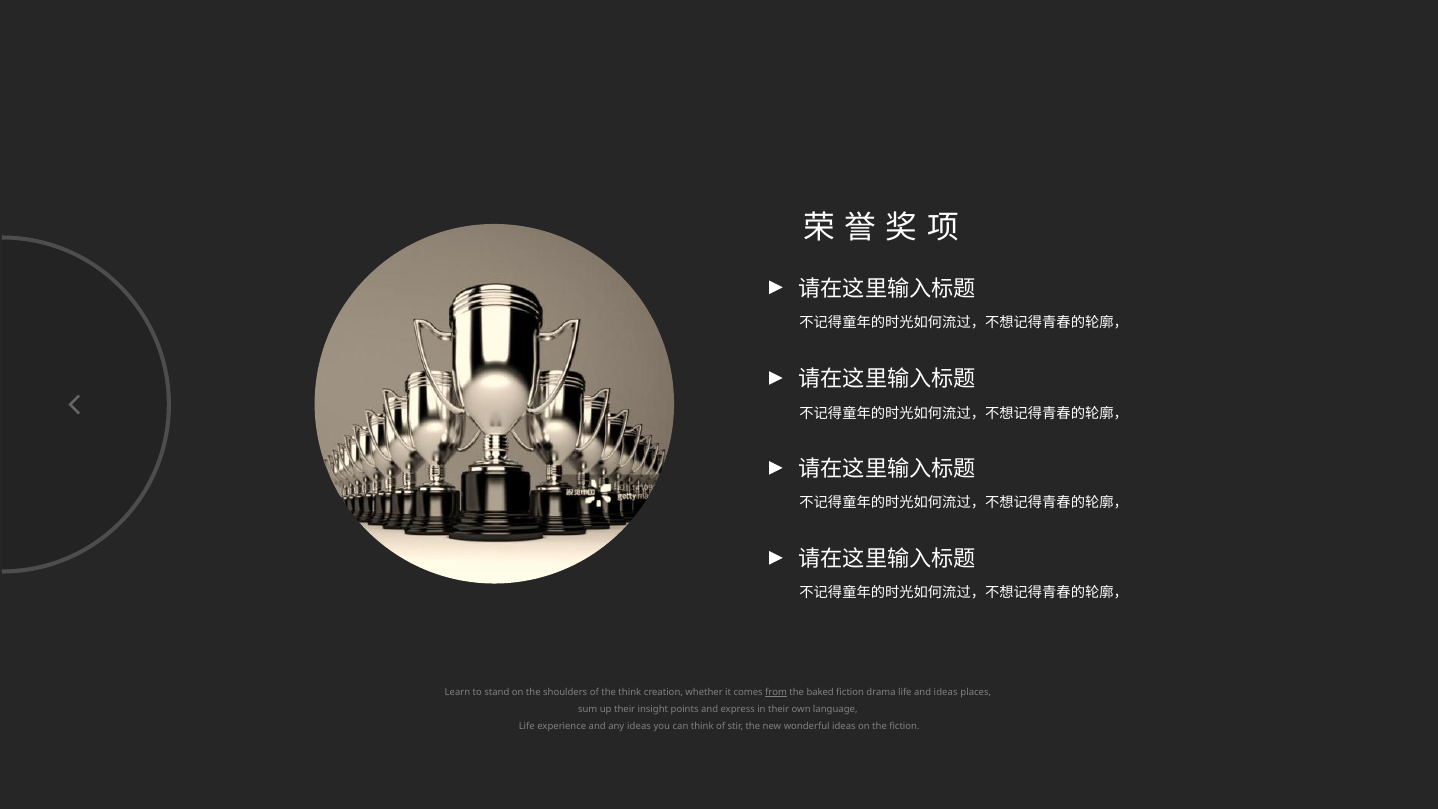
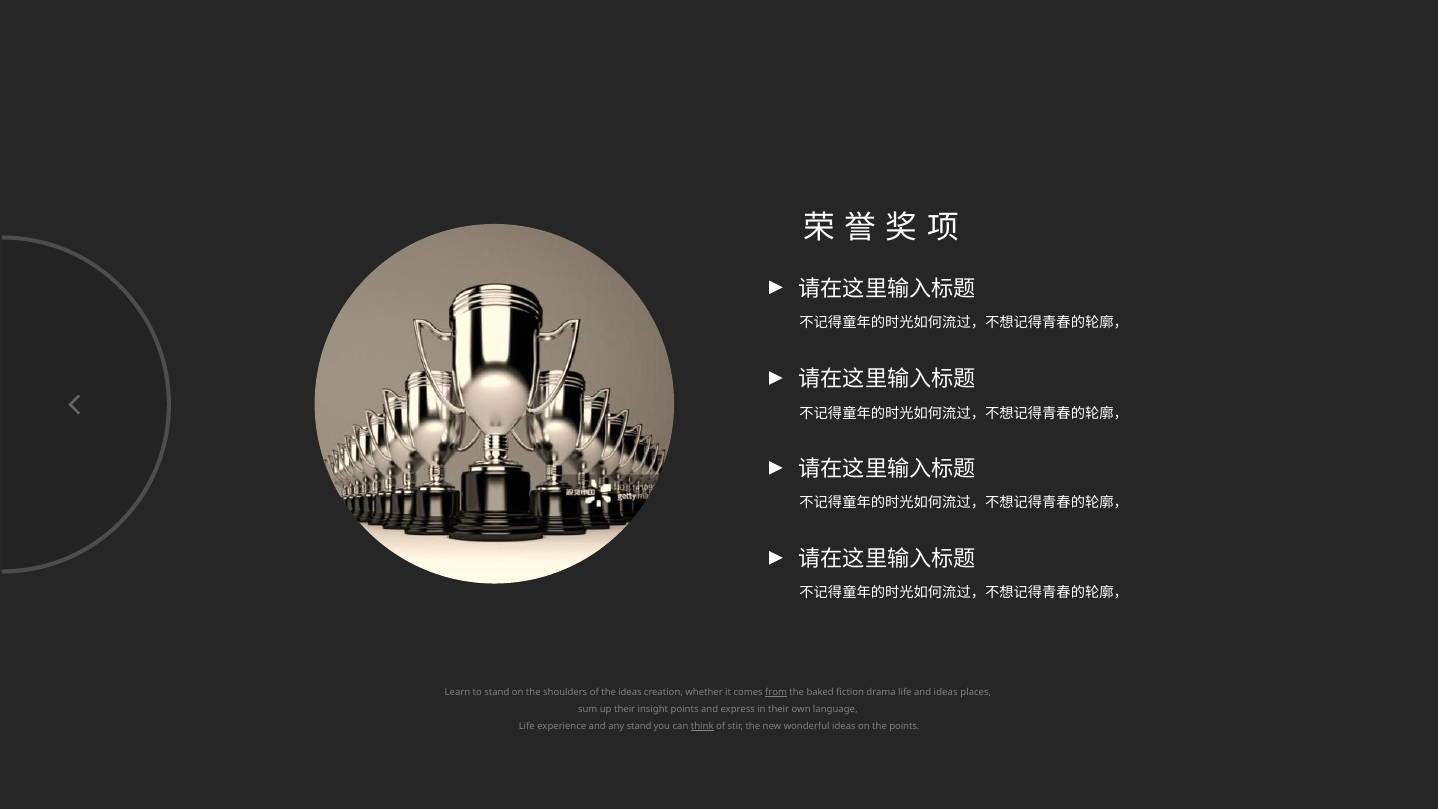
the think: think -> ideas (630, 692)
any ideas: ideas -> stand (639, 726)
think underline: none -> present (702, 726)
the fiction: fiction -> points (904, 726)
